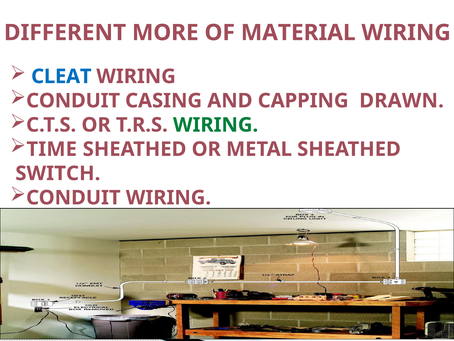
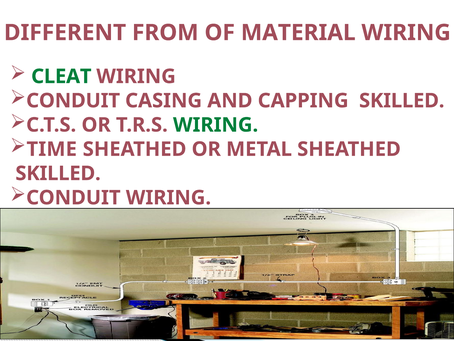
MORE: MORE -> FROM (165, 33)
CLEAT colour: blue -> green (61, 76)
CAPPING DRAWN: DRAWN -> SKILLED (402, 101)
SWITCH: SWITCH -> SKILLED (58, 173)
